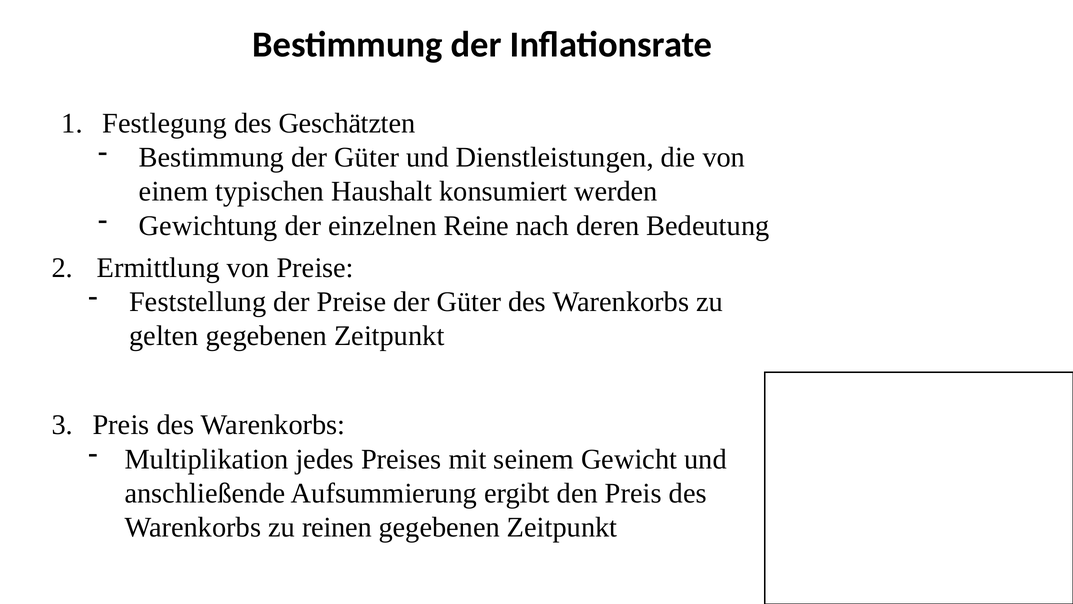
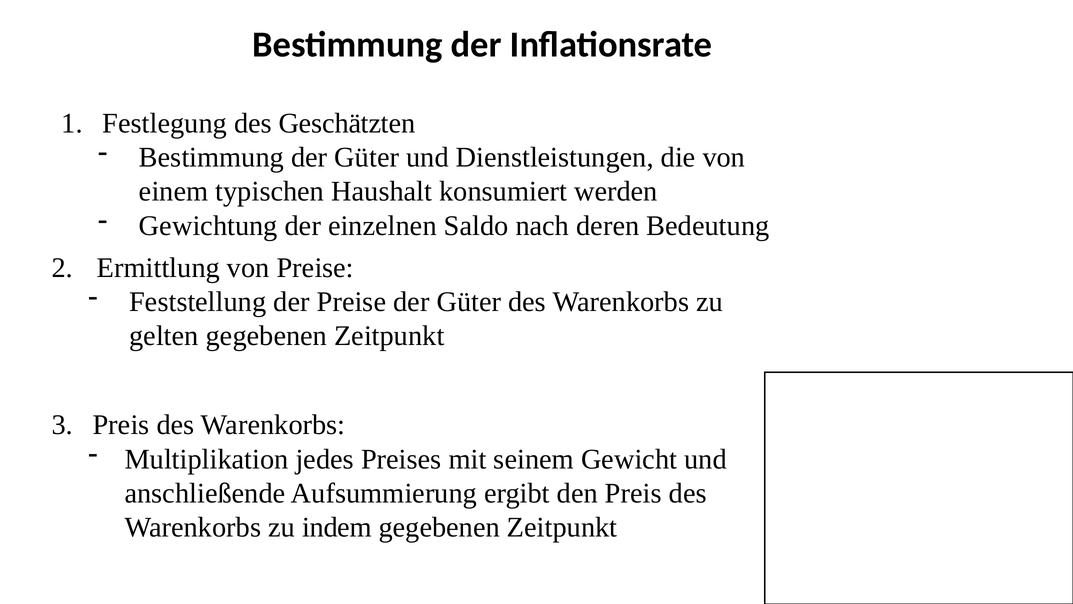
Reine: Reine -> Saldo (476, 225)
reinen: reinen -> indem (337, 527)
